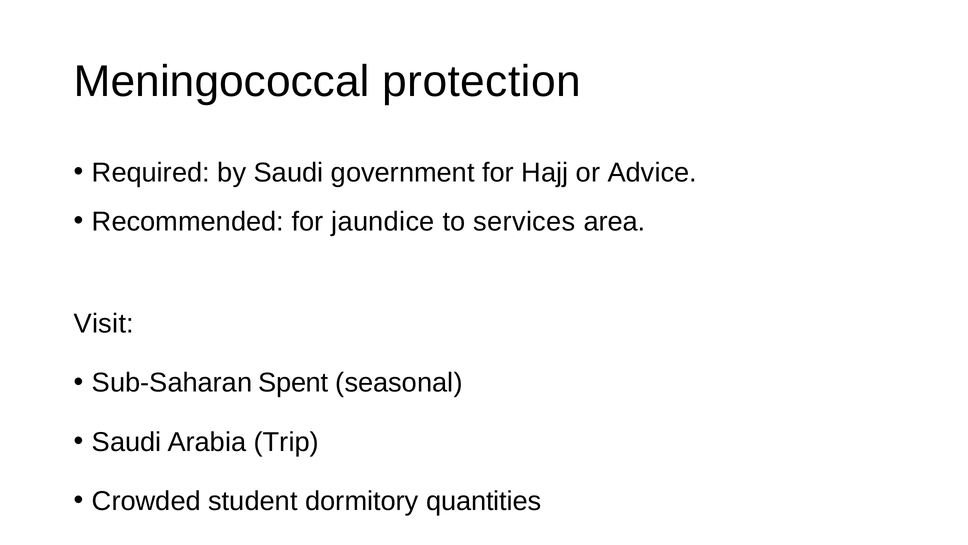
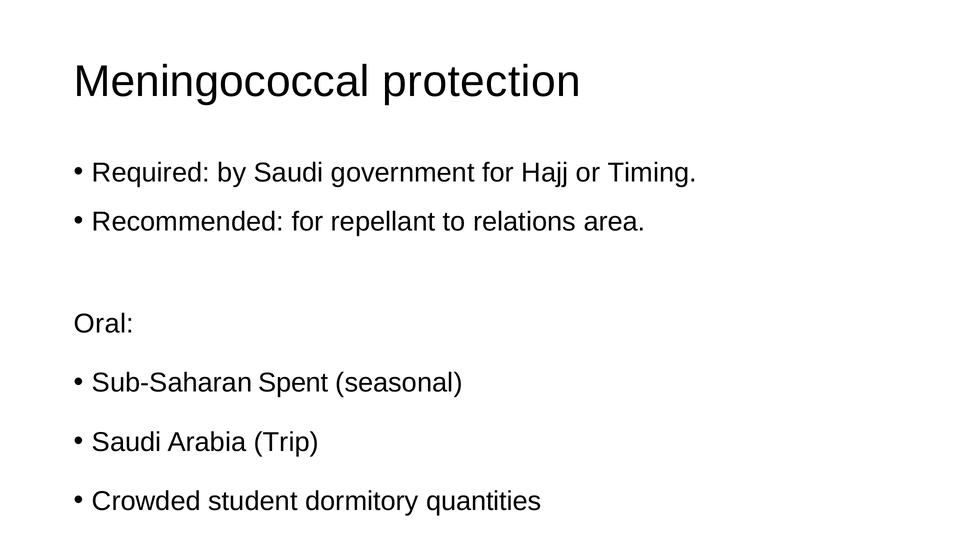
Advice: Advice -> Timing (652, 172)
jaundice: jaundice -> repellant (383, 221)
services: services -> relations (525, 221)
Visit: Visit -> Oral (104, 323)
